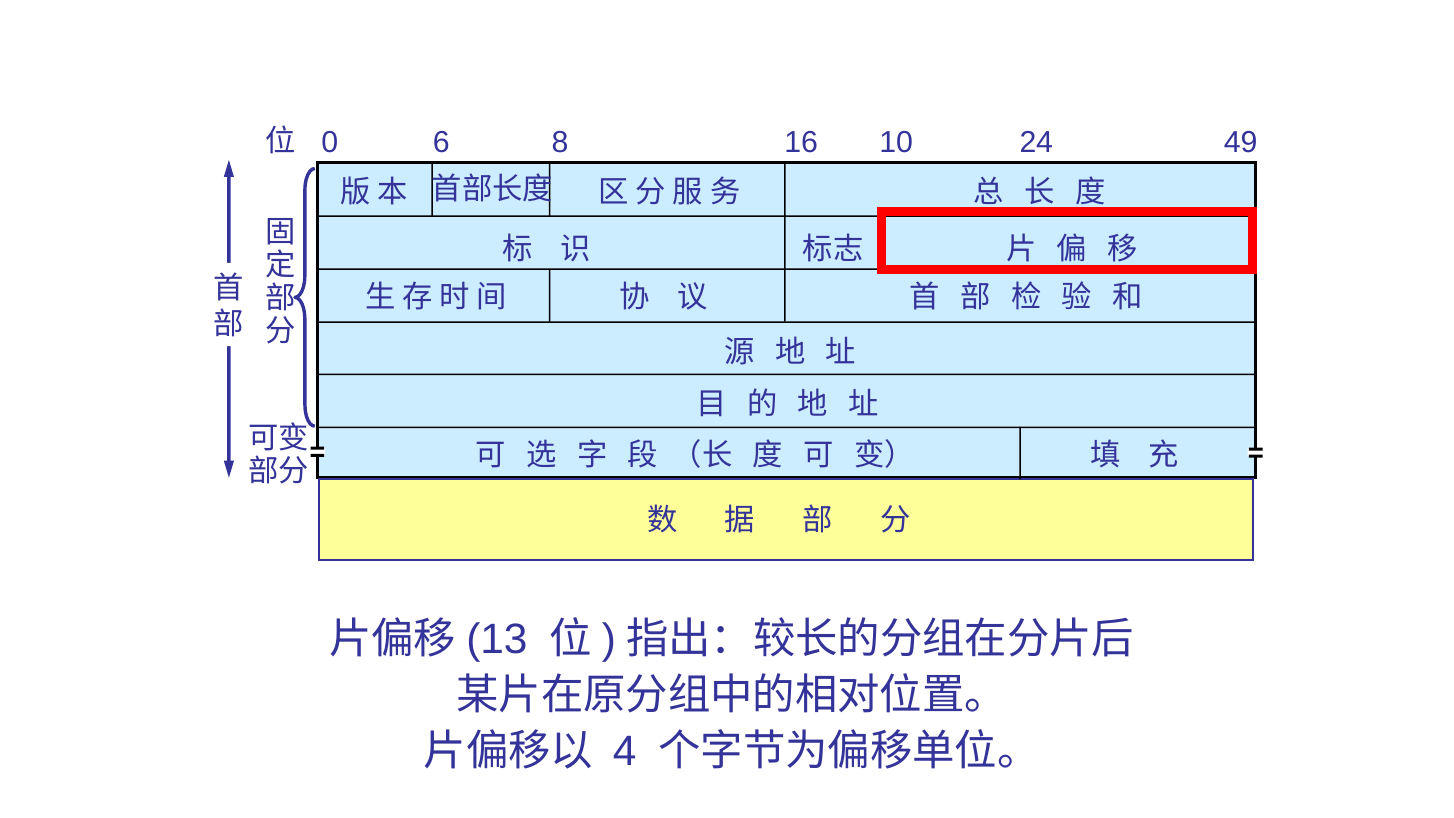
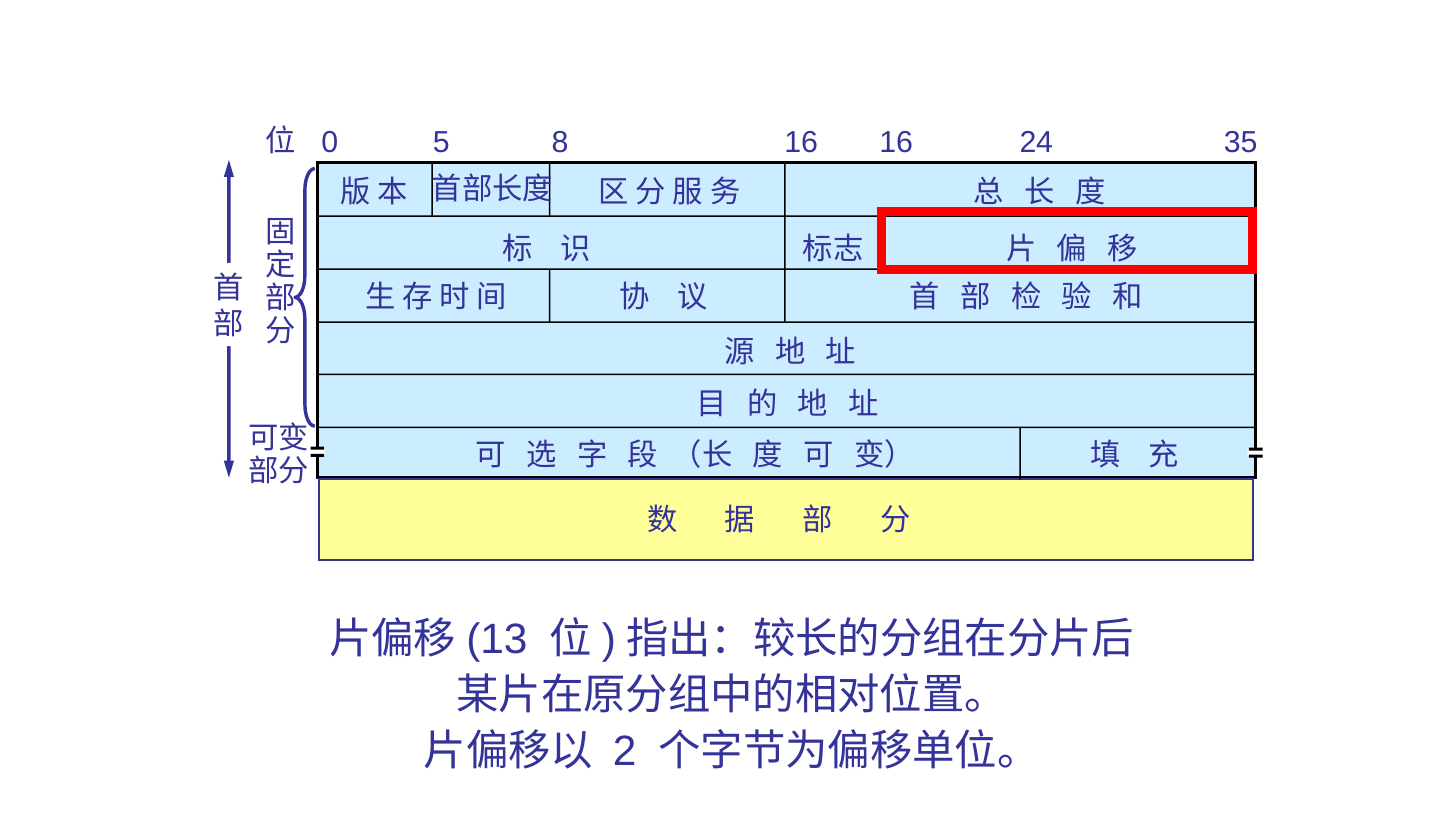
6: 6 -> 5 (441, 143)
16 10: 10 -> 16 (896, 143)
49: 49 -> 35 (1241, 143)
4: 4 -> 2 (625, 751)
